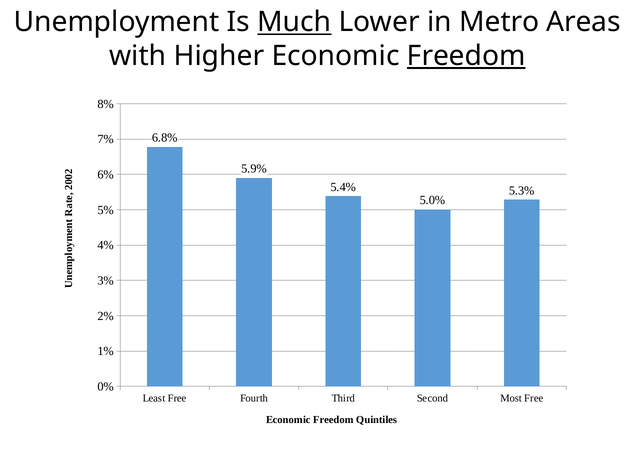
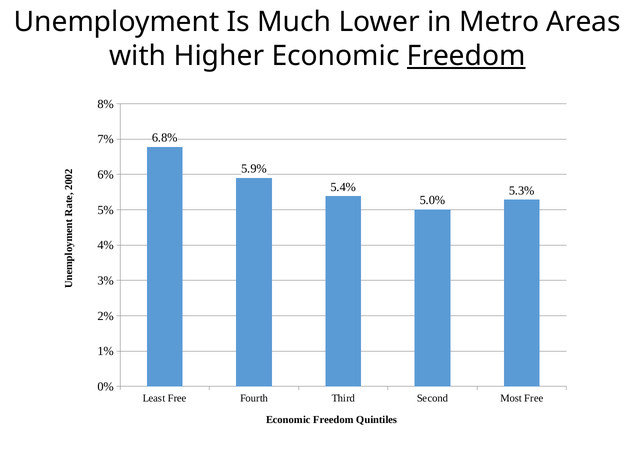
Much underline: present -> none (294, 22)
